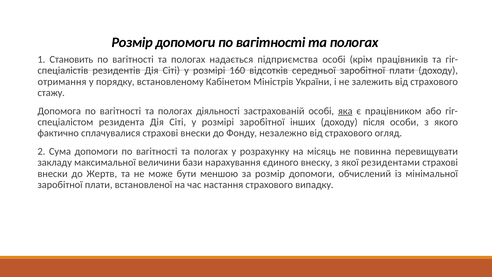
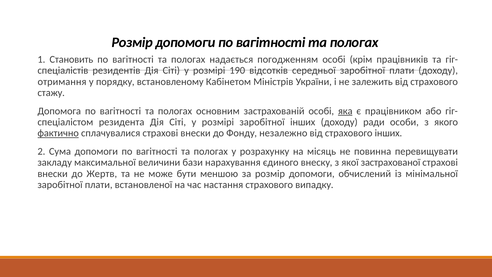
підприємства: підприємства -> погодженням (288, 59)
160: 160 -> 190 (237, 70)
діяльності: діяльності -> основним (218, 111)
після: після -> ради (374, 122)
фактично underline: none -> present (58, 133)
страхового огляд: огляд -> інших (388, 133)
резидентами: резидентами -> застрахованої (391, 162)
